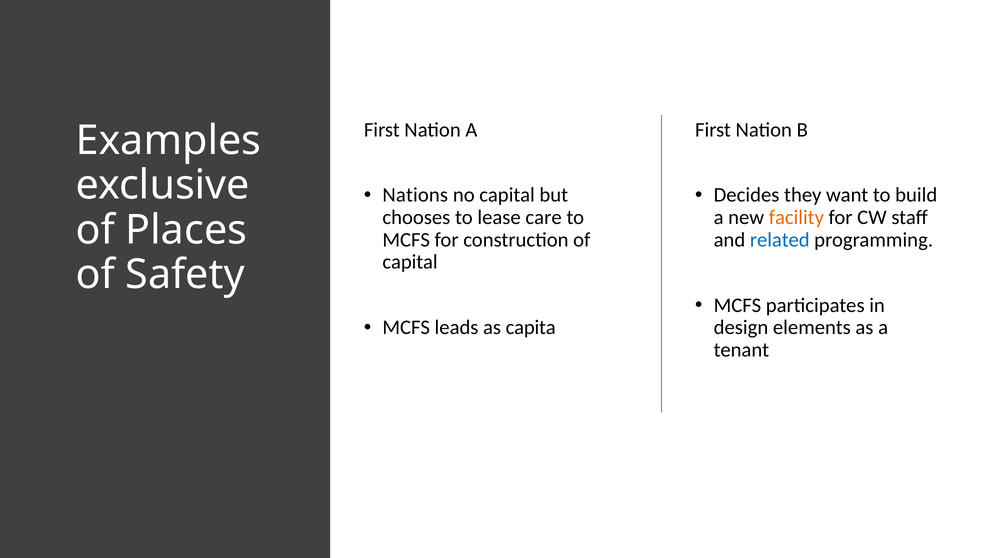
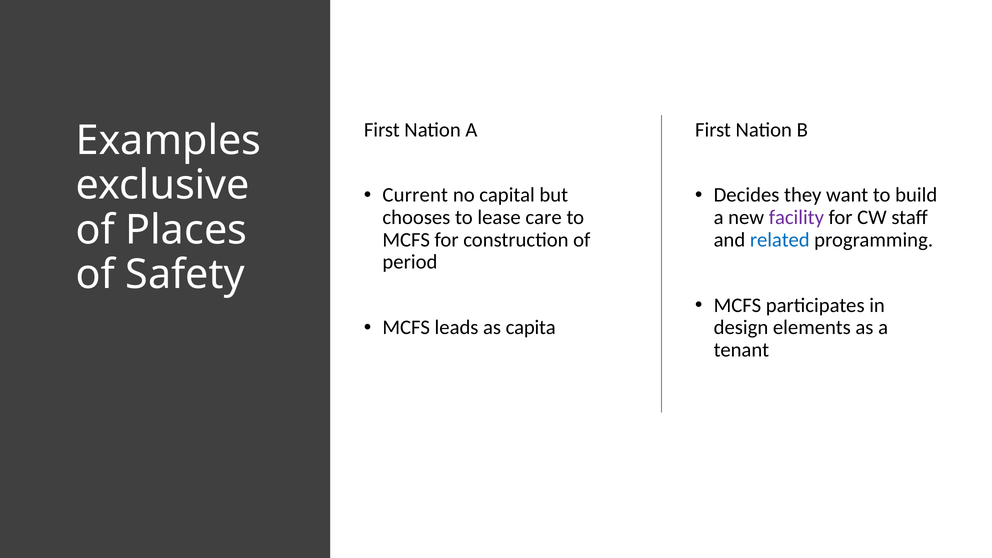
Nations: Nations -> Current (415, 195)
facility colour: orange -> purple (796, 217)
capital: capital -> period (410, 262)
